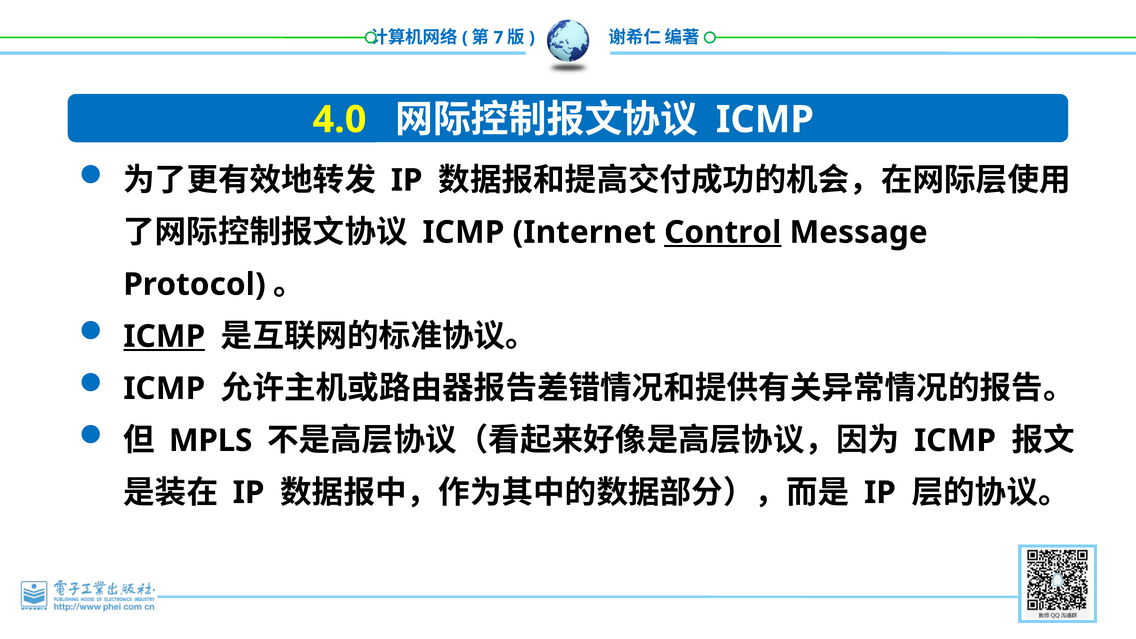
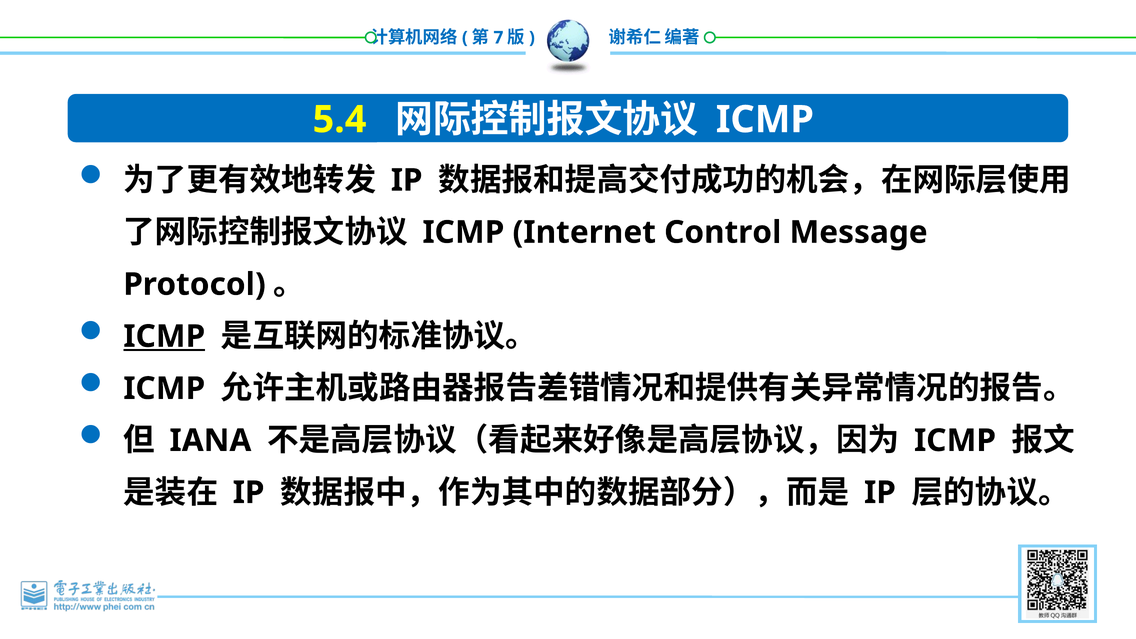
4.0: 4.0 -> 5.4 (339, 120)
Control underline: present -> none (723, 232)
MPLS: MPLS -> IANA (210, 441)
